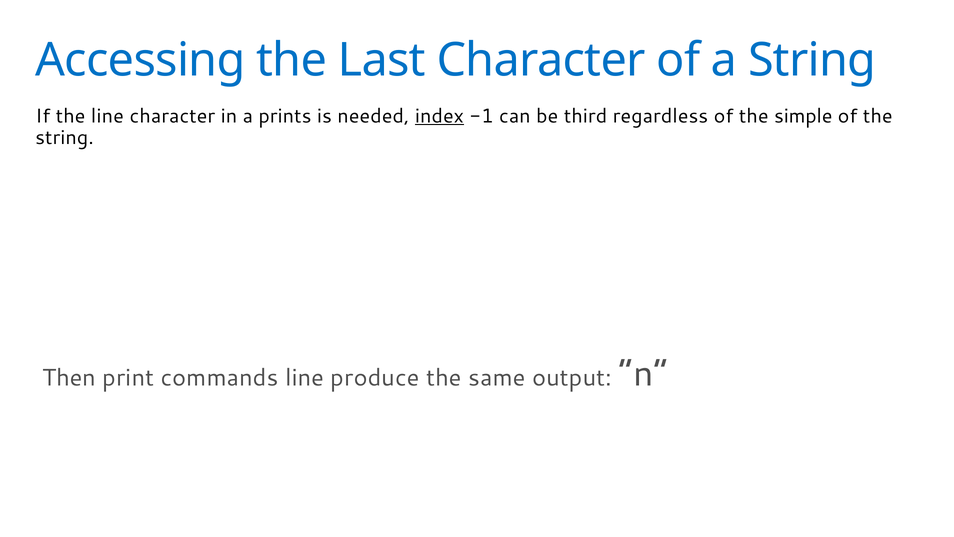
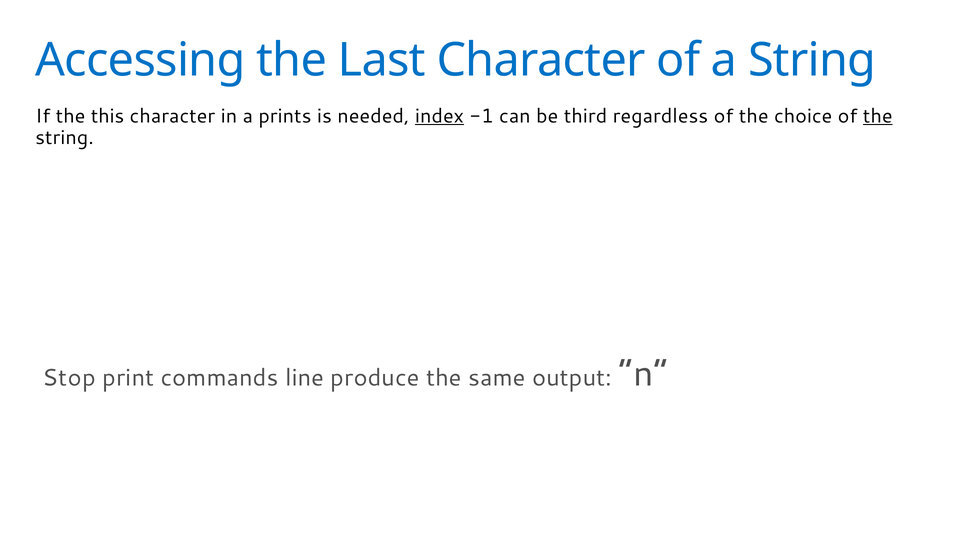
the line: line -> this (108, 116)
simple: simple -> choice (803, 116)
the underline: none -> present (878, 116)
Then: Then -> Stop (69, 378)
